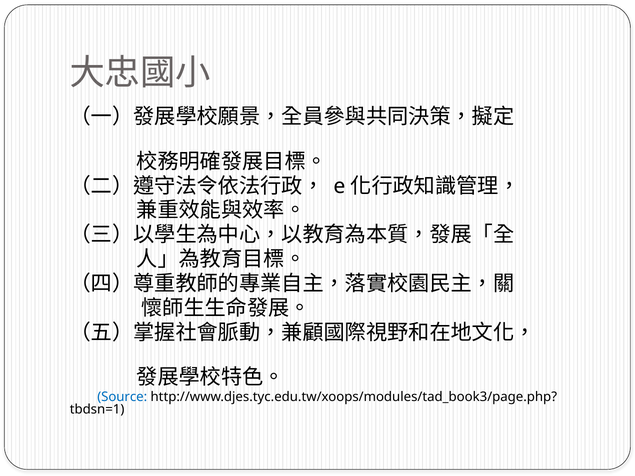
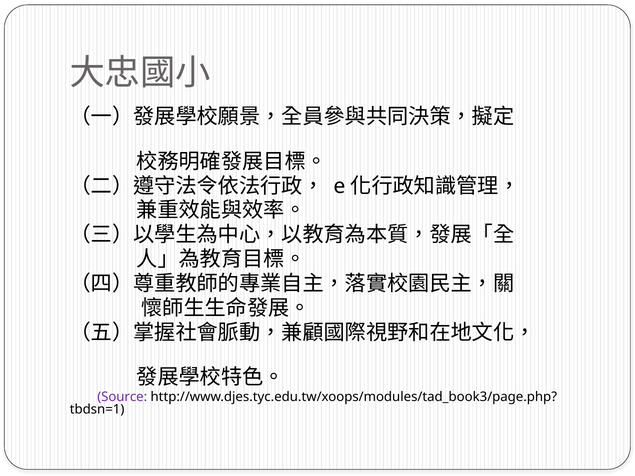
Source colour: blue -> purple (122, 397)
